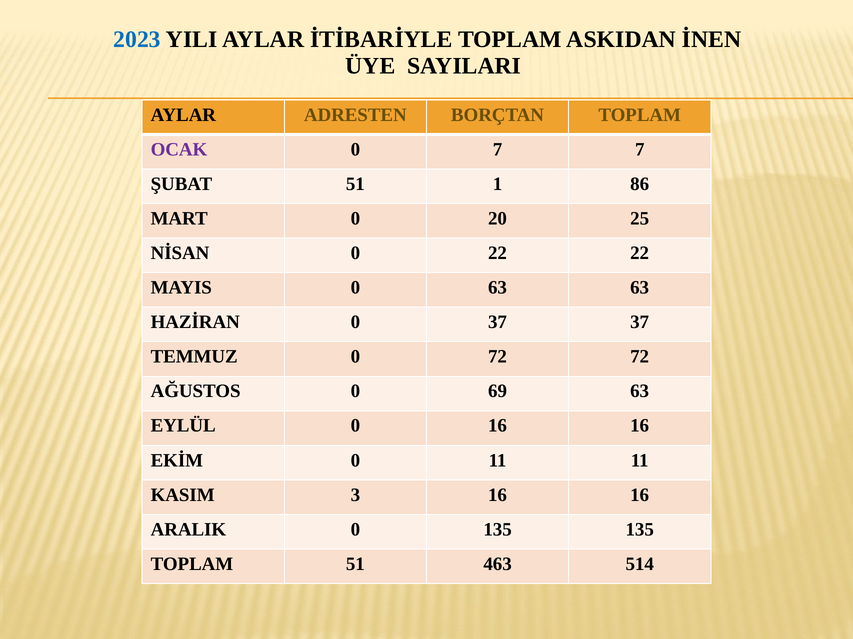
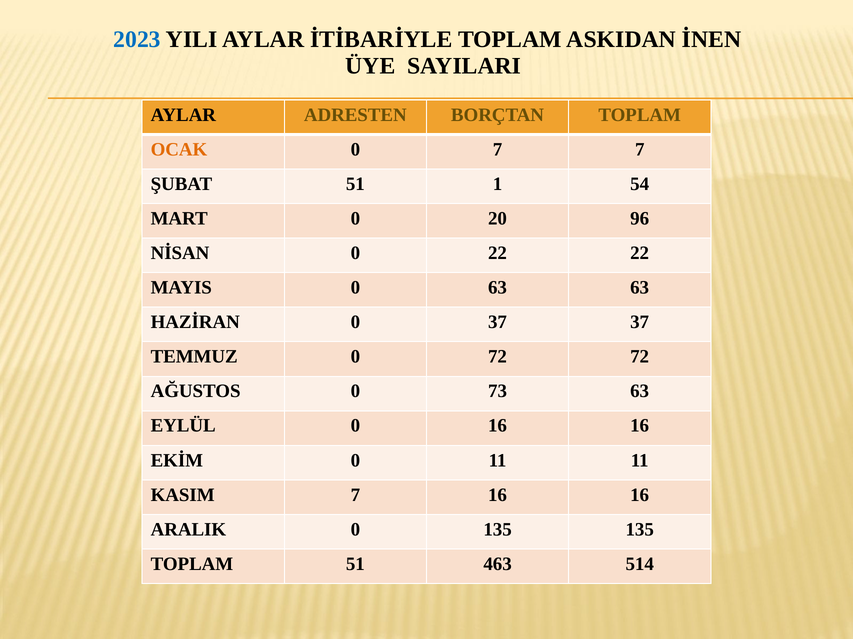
OCAK colour: purple -> orange (179, 150)
86: 86 -> 54 (640, 184)
25: 25 -> 96 (640, 219)
69: 69 -> 73 (498, 392)
KASIM 3: 3 -> 7 (355, 495)
